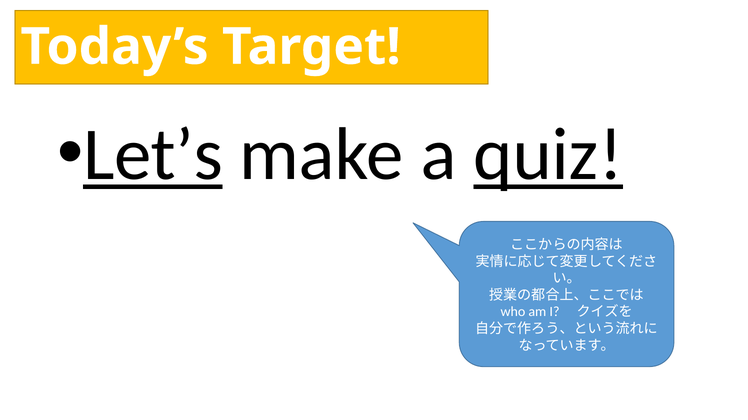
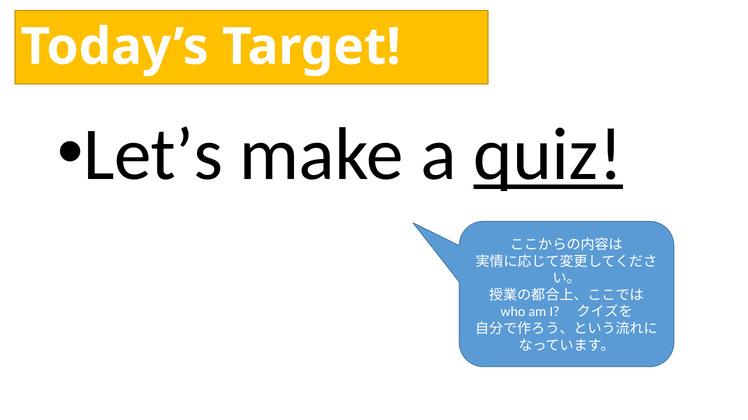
Let’s underline: present -> none (153, 155)
